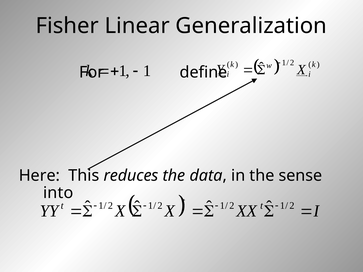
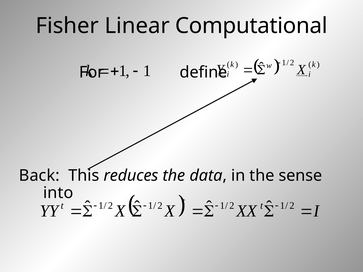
Generalization: Generalization -> Computational (251, 26)
Here: Here -> Back (39, 176)
